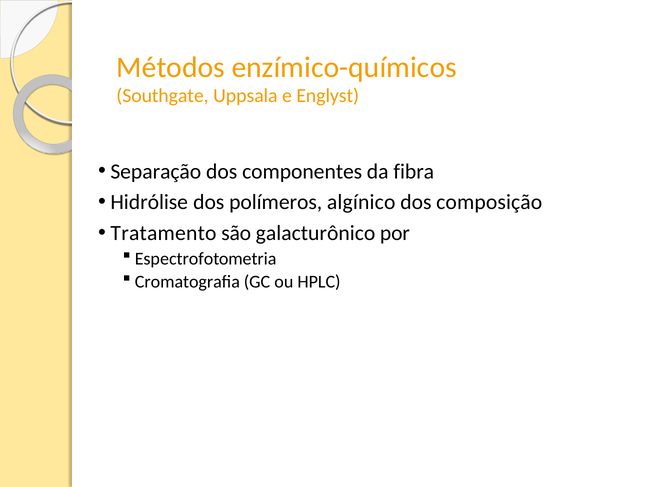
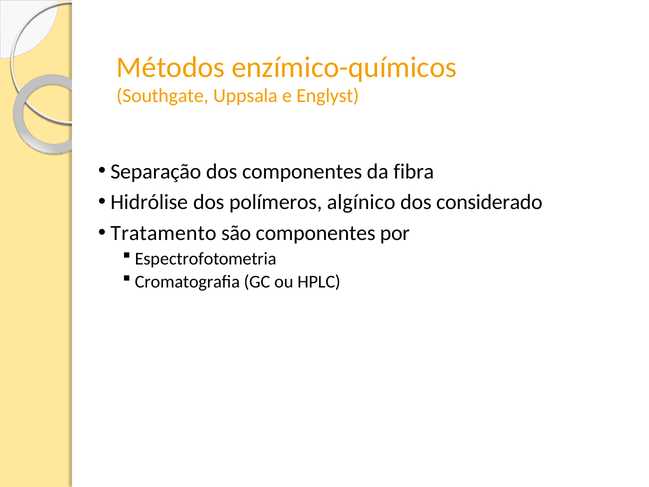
composição: composição -> considerado (489, 202)
são galacturônico: galacturônico -> componentes (316, 233)
